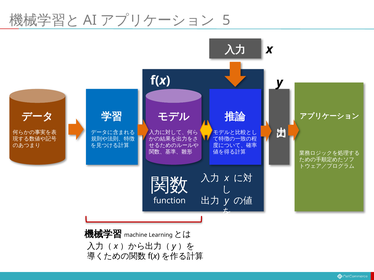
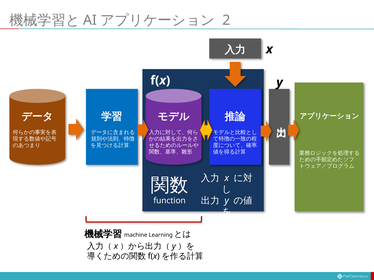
5: 5 -> 2 (226, 20)
